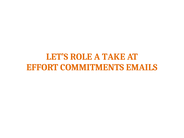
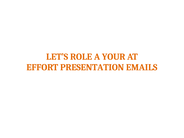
TAKE: TAKE -> YOUR (114, 57)
COMMITMENTS: COMMITMENTS -> PRESENTATION (92, 67)
